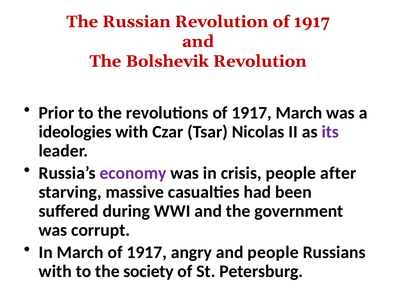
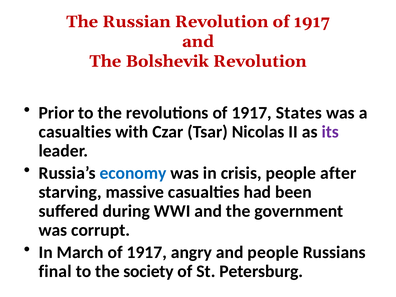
1917 March: March -> States (299, 113)
ideologies: ideologies -> casualties (75, 132)
economy colour: purple -> blue (133, 173)
with: with -> final (55, 271)
